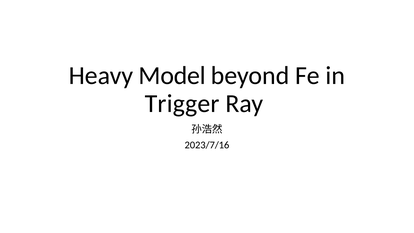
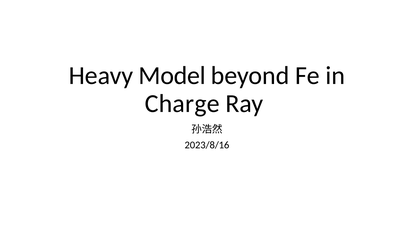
Trigger: Trigger -> Charge (182, 103)
2023/7/16: 2023/7/16 -> 2023/8/16 (207, 145)
